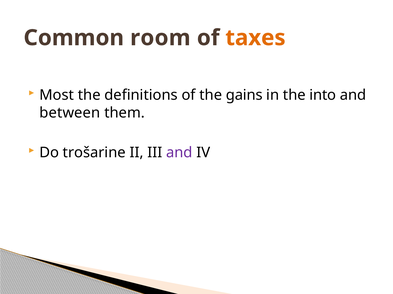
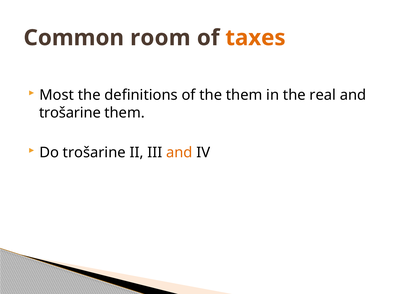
the gains: gains -> them (244, 95)
into: into -> real (323, 95)
between: between -> trošarine (70, 113)
and colour: purple -> orange (179, 153)
